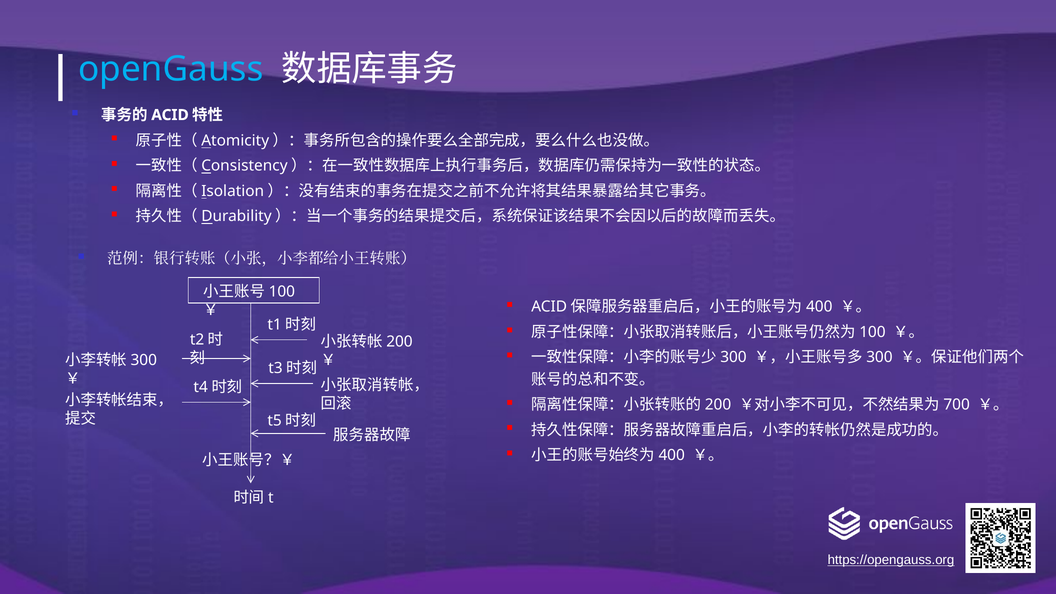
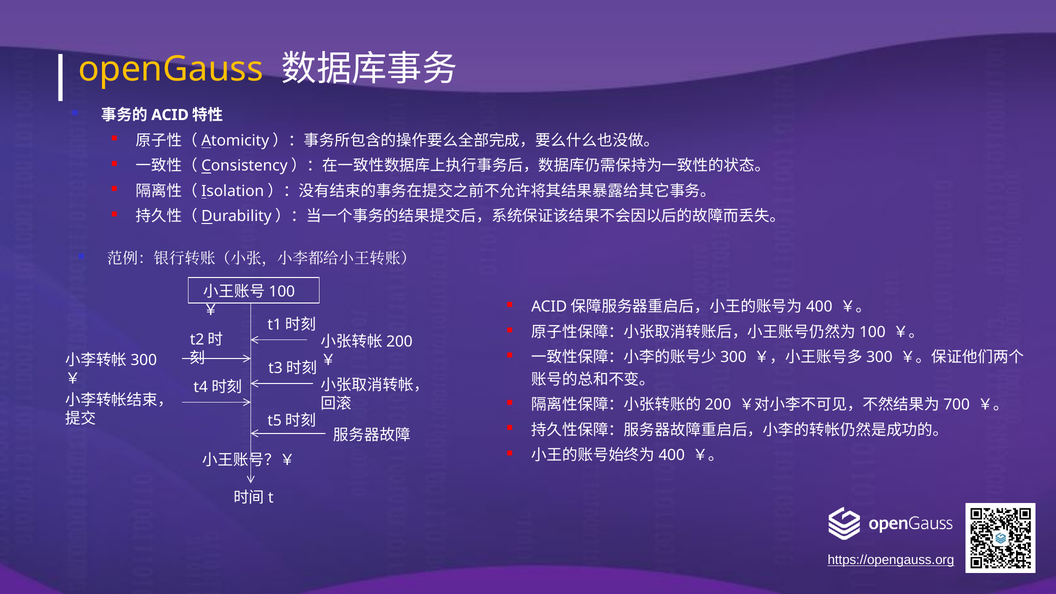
openGauss colour: light blue -> yellow (171, 69)
